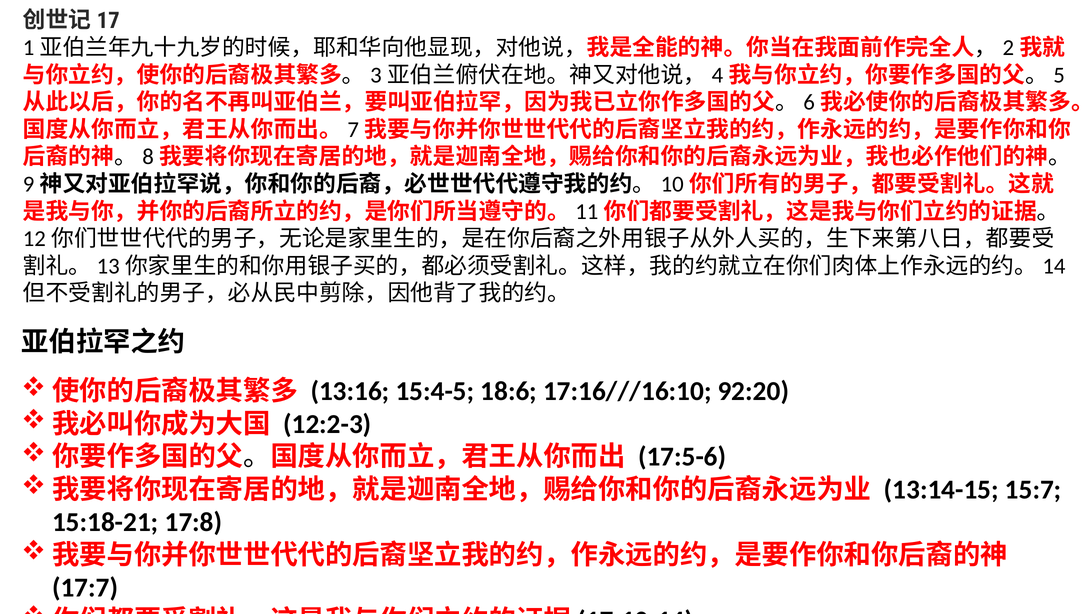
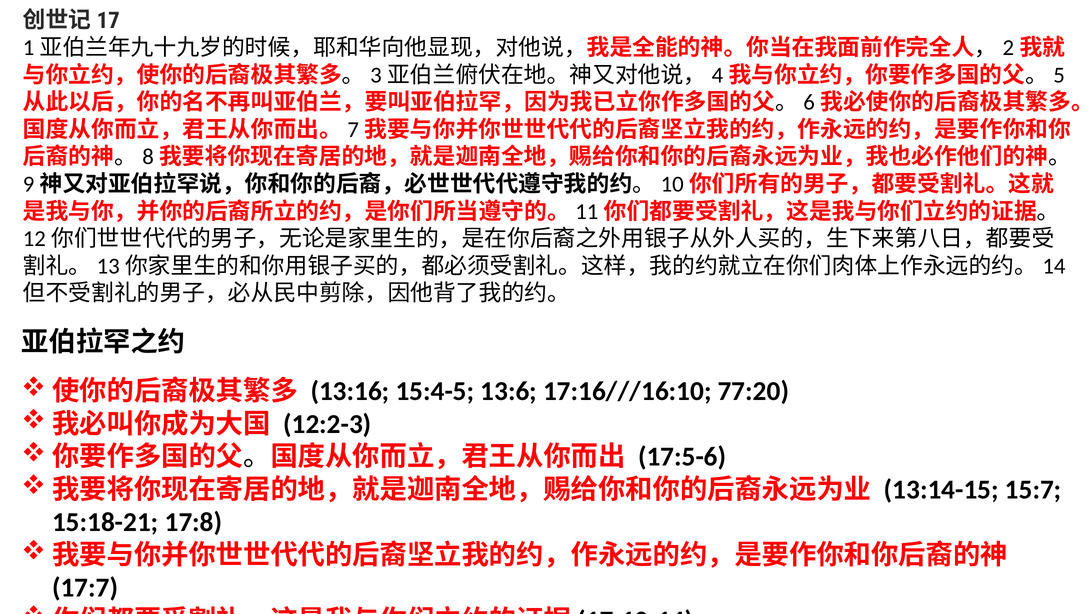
18:6: 18:6 -> 13:6 (509, 392)
92:20: 92:20 -> 77:20 (753, 392)
